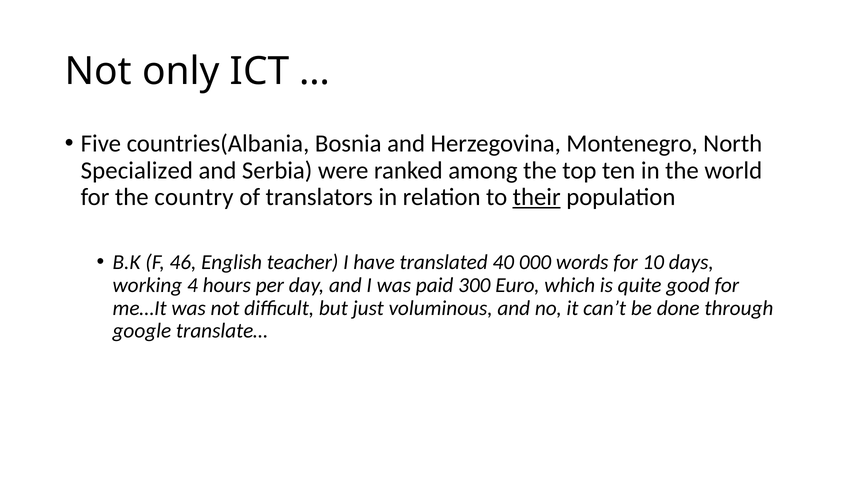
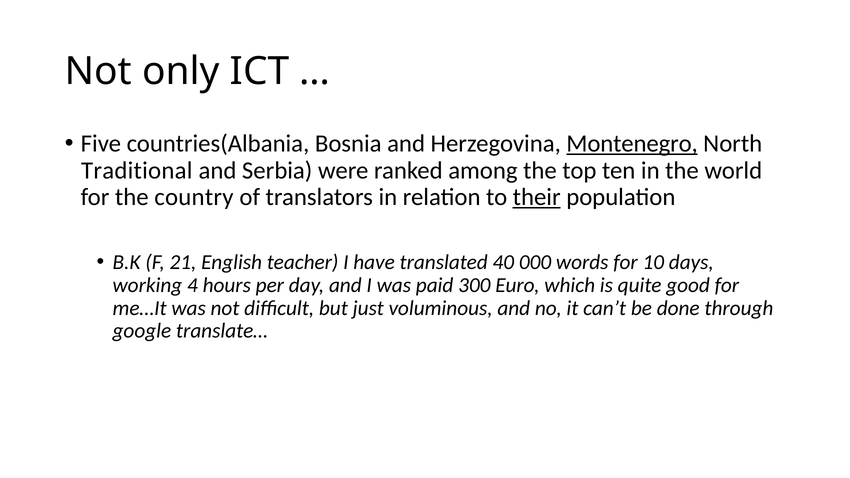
Montenegro underline: none -> present (632, 144)
Specialized: Specialized -> Traditional (137, 170)
46: 46 -> 21 (183, 262)
